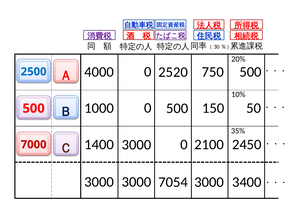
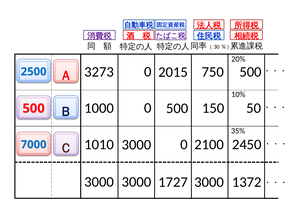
2520: 2520 -> 2015 (173, 72)
4000: 4000 -> 3273 (99, 72)
1400: 1400 -> 1010 (99, 145)
7000 colour: red -> blue (34, 145)
3400: 3400 -> 1372 (247, 182)
7054: 7054 -> 1727 (173, 182)
